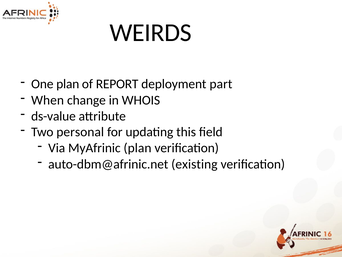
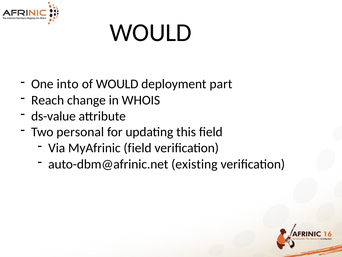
WEIRDS: WEIRDS -> WOULD (151, 33)
One plan: plan -> into (68, 84)
of REPORT: REPORT -> WOULD (117, 84)
When: When -> Reach (48, 100)
MyAfrinic plan: plan -> field (138, 148)
